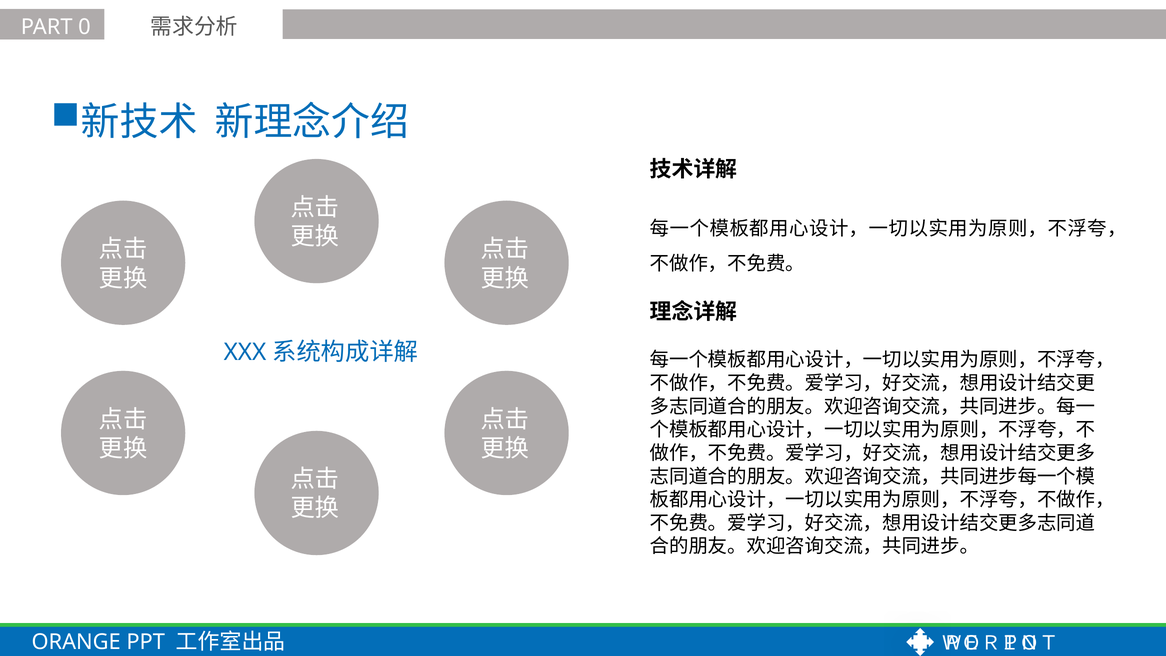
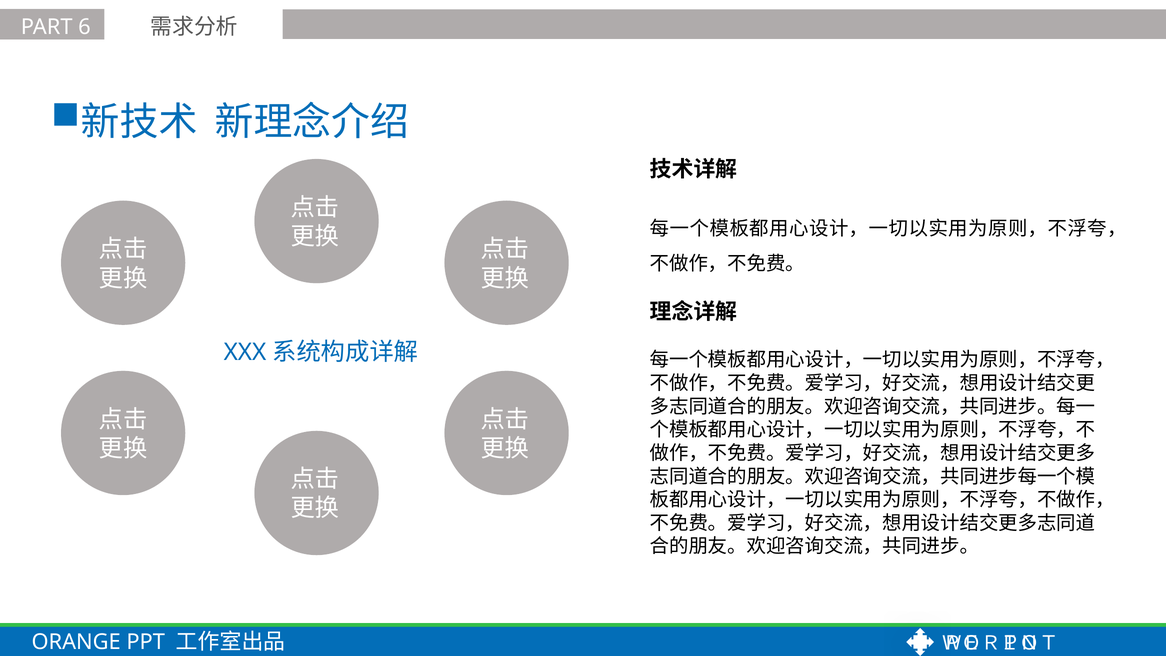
0: 0 -> 6 (84, 27)
